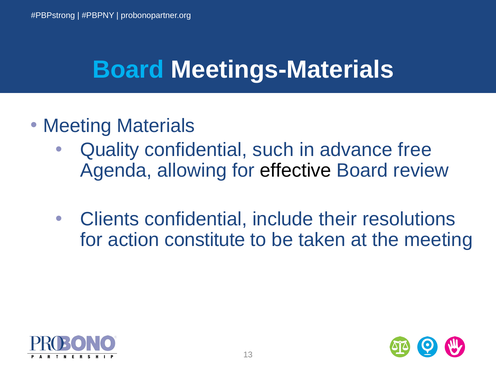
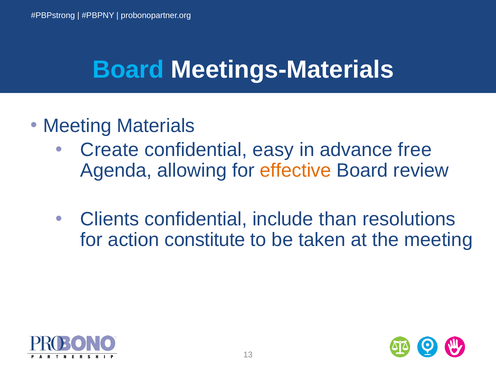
Quality: Quality -> Create (110, 150)
such: such -> easy (273, 150)
effective colour: black -> orange (296, 171)
their: their -> than (338, 219)
